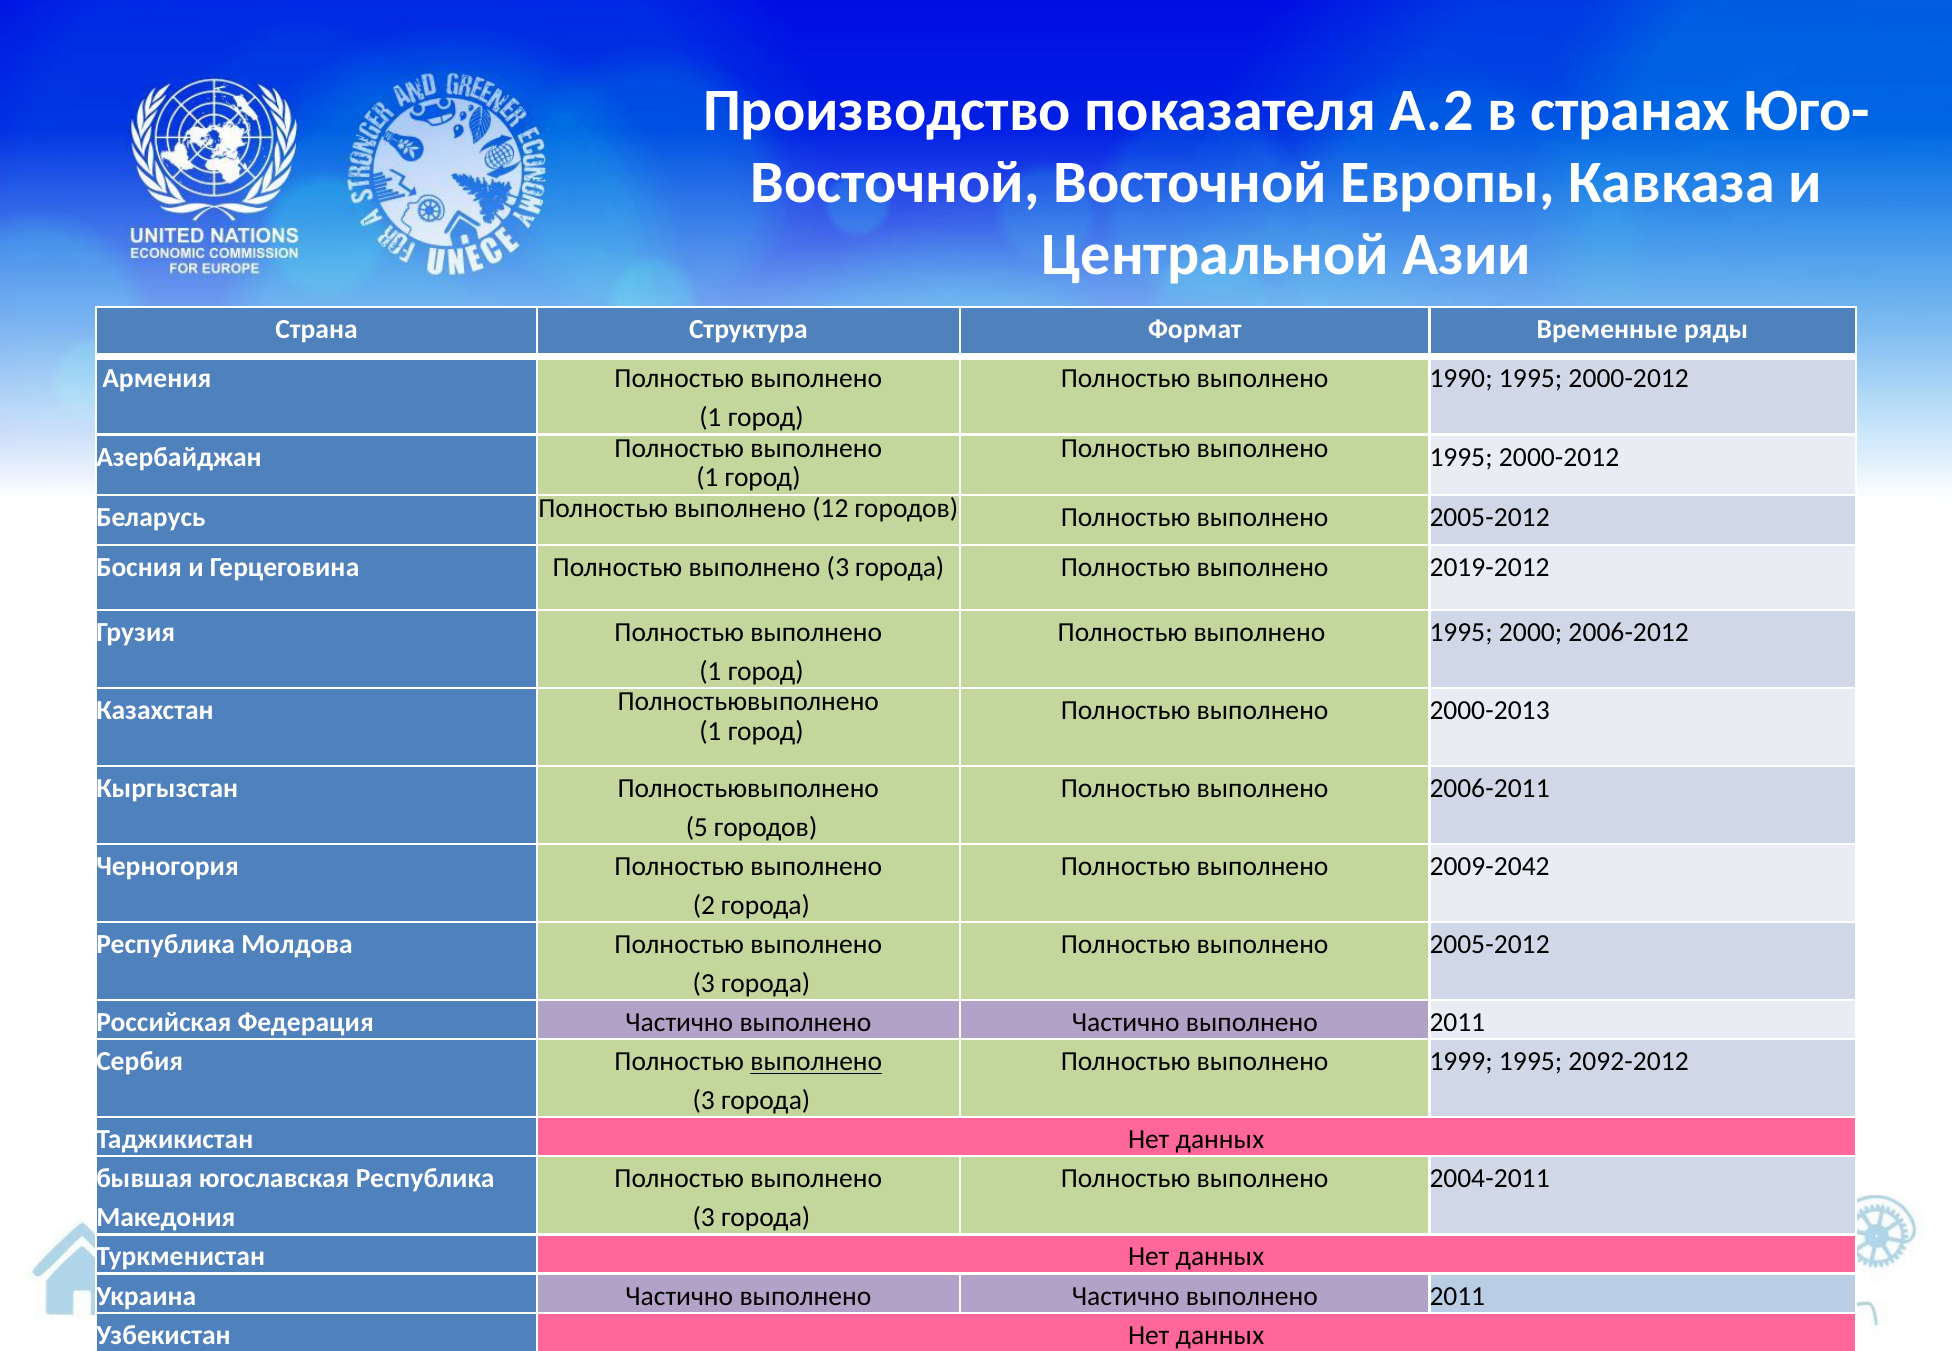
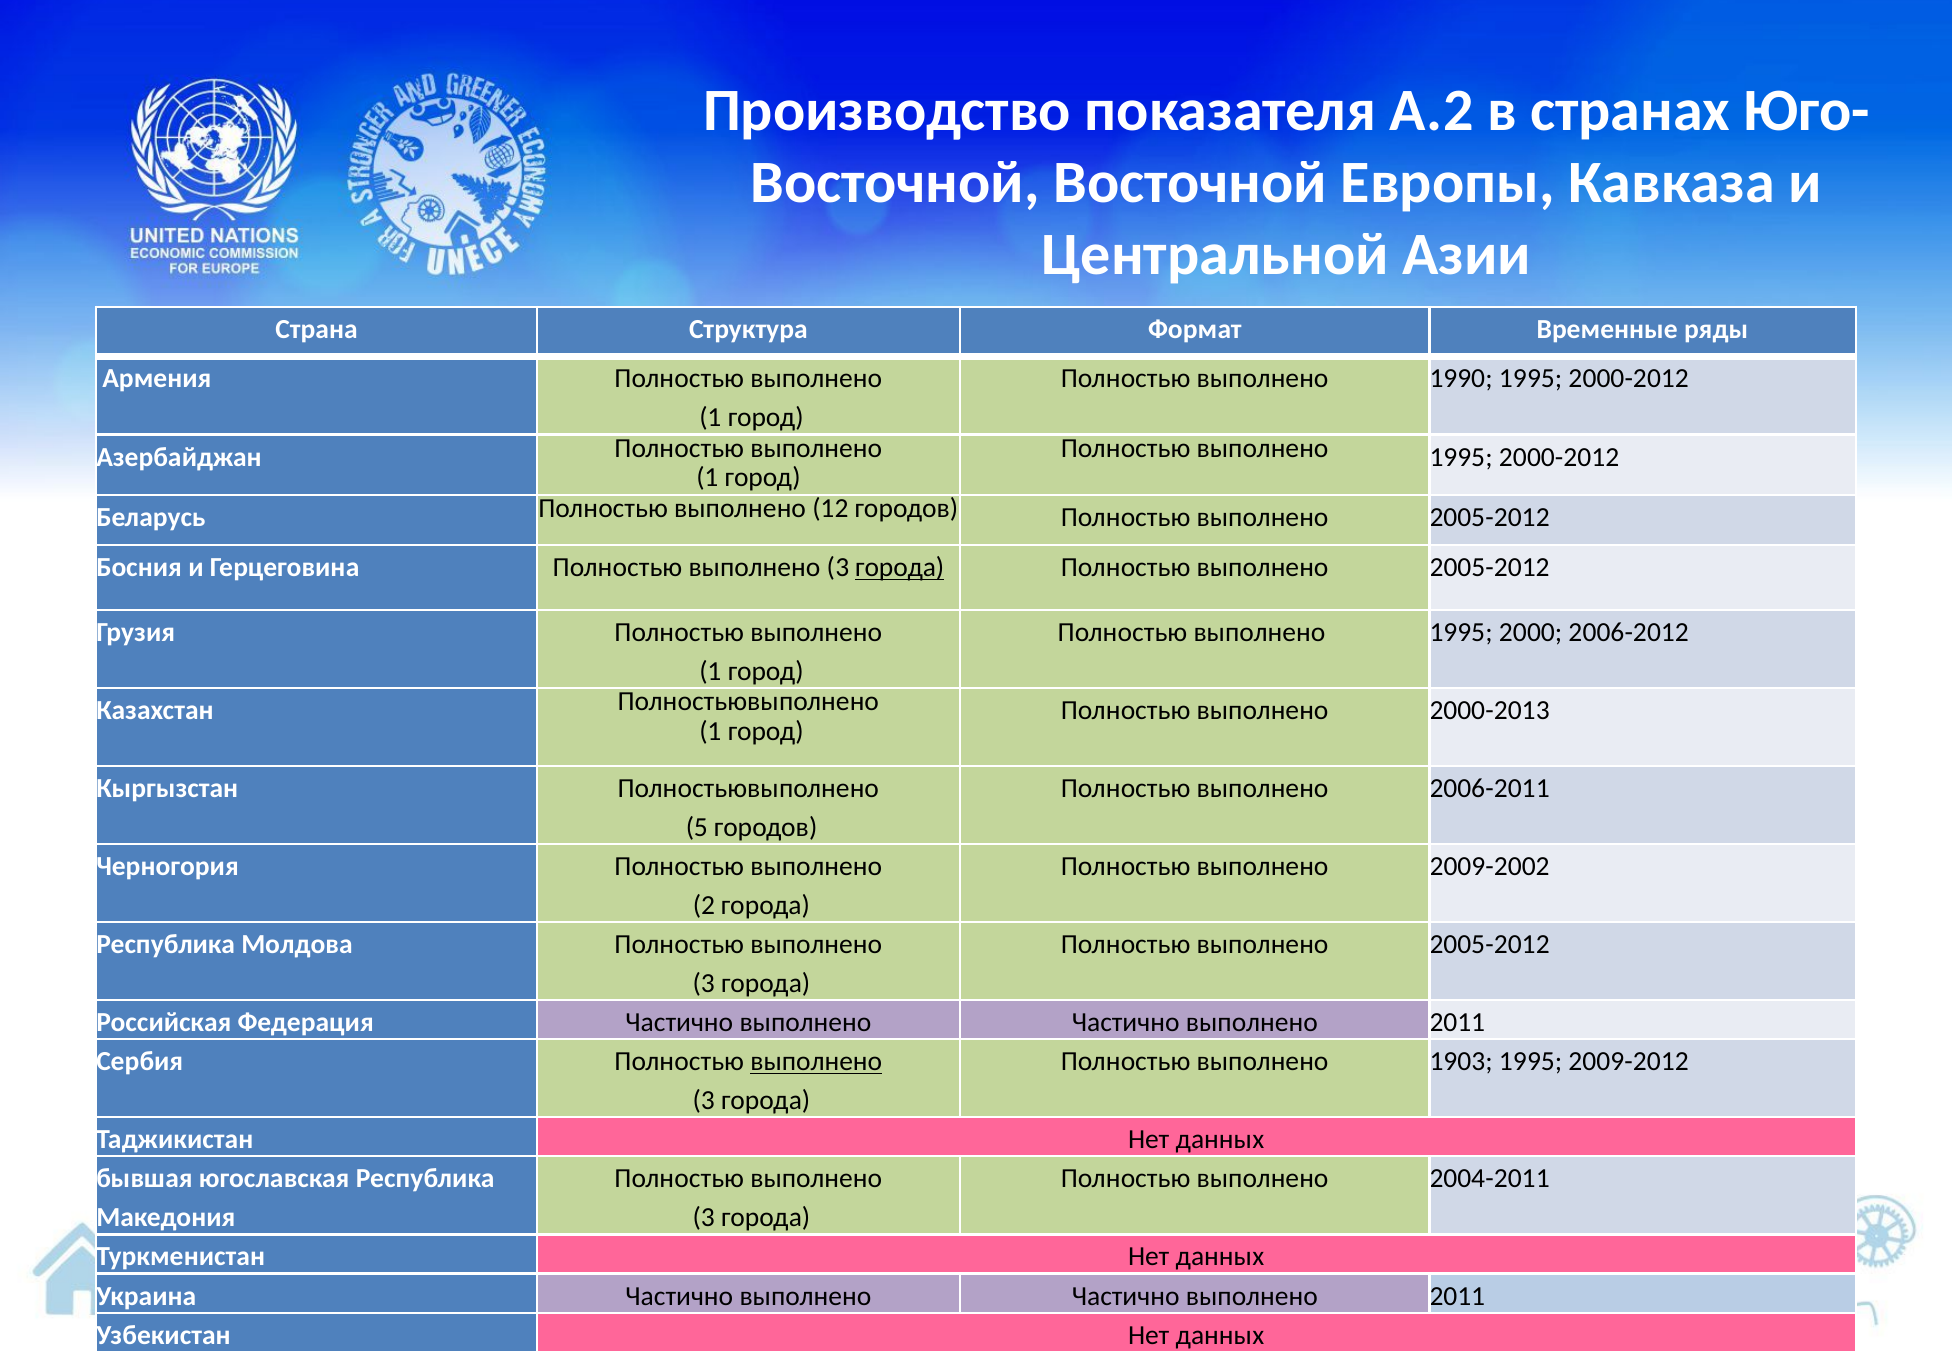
города underline: none -> present (900, 568)
2019-2012: 2019-2012 -> 2005-2012 (1490, 568)
2009-2042: 2009-2042 -> 2009-2002 (1490, 867)
1999: 1999 -> 1903 (1461, 1062)
2092-2012: 2092-2012 -> 2009-2012 (1629, 1062)
